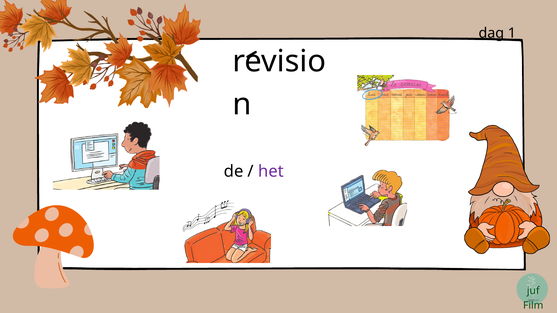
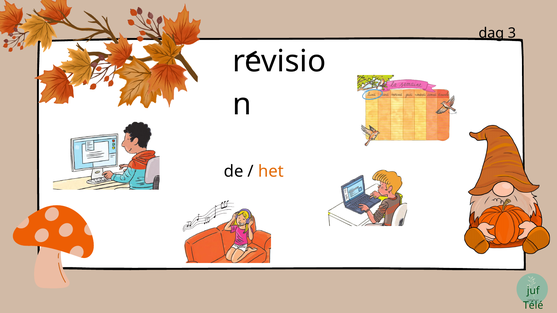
1: 1 -> 3 (512, 33)
het colour: purple -> orange (271, 171)
Film: Film -> Télé (533, 306)
